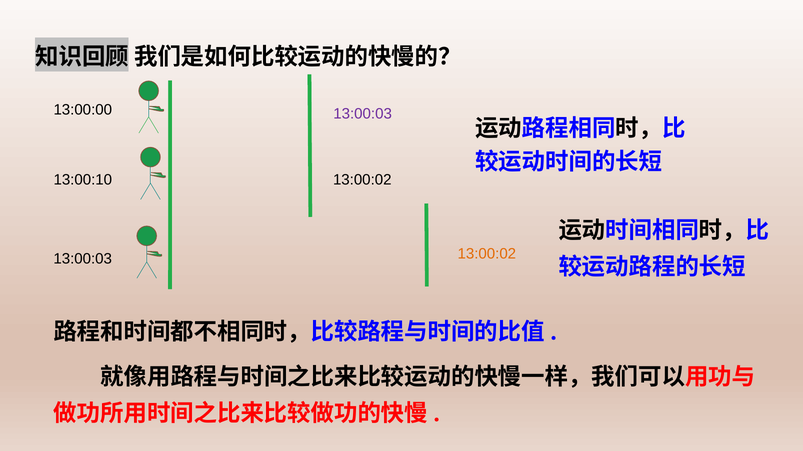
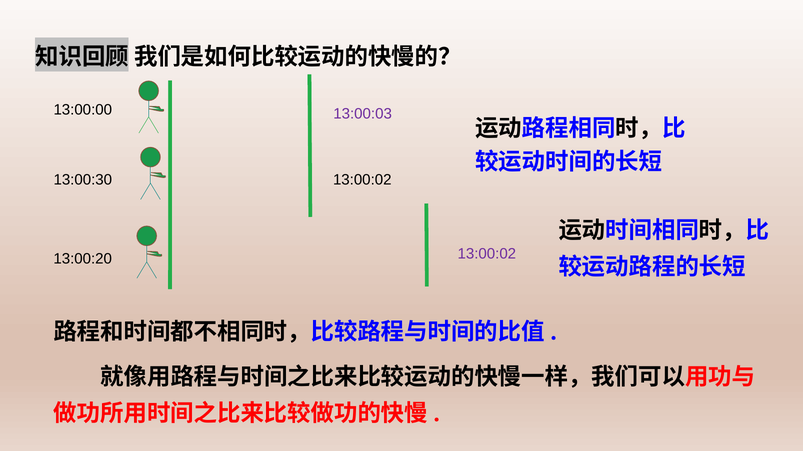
13:00:10: 13:00:10 -> 13:00:30 (83, 180)
13:00:02 colour: orange -> purple (487, 254)
13:00:03: 13:00:03 -> 13:00:20 (83, 259)
